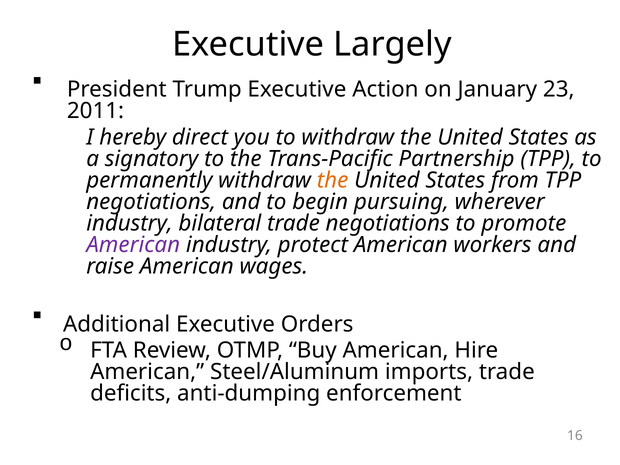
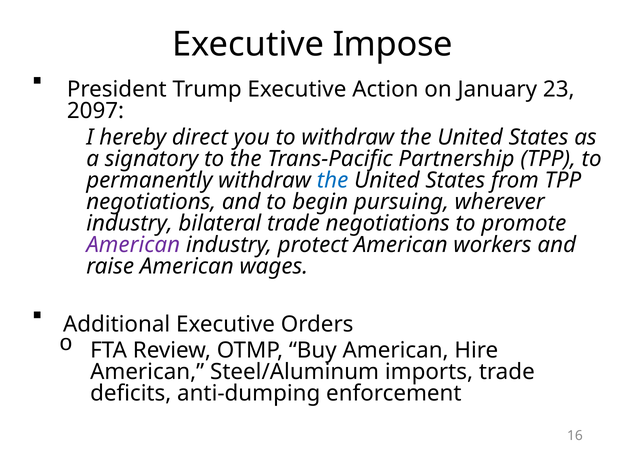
Largely: Largely -> Impose (393, 44)
2011: 2011 -> 2097 (96, 111)
the colour: orange -> blue (333, 180)
